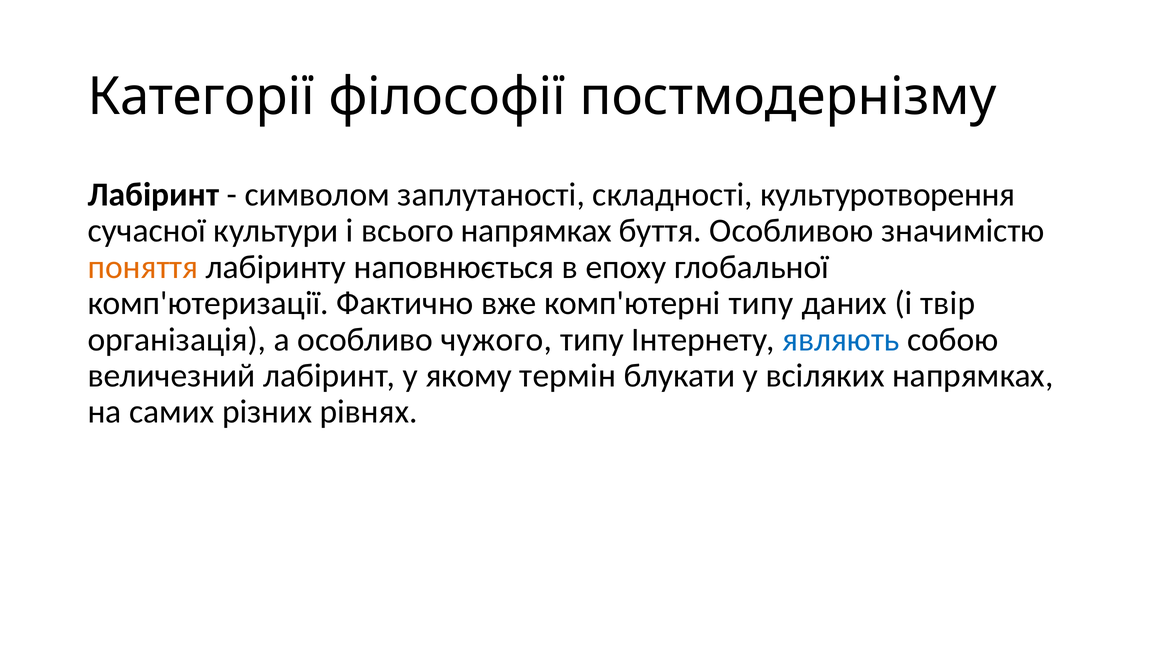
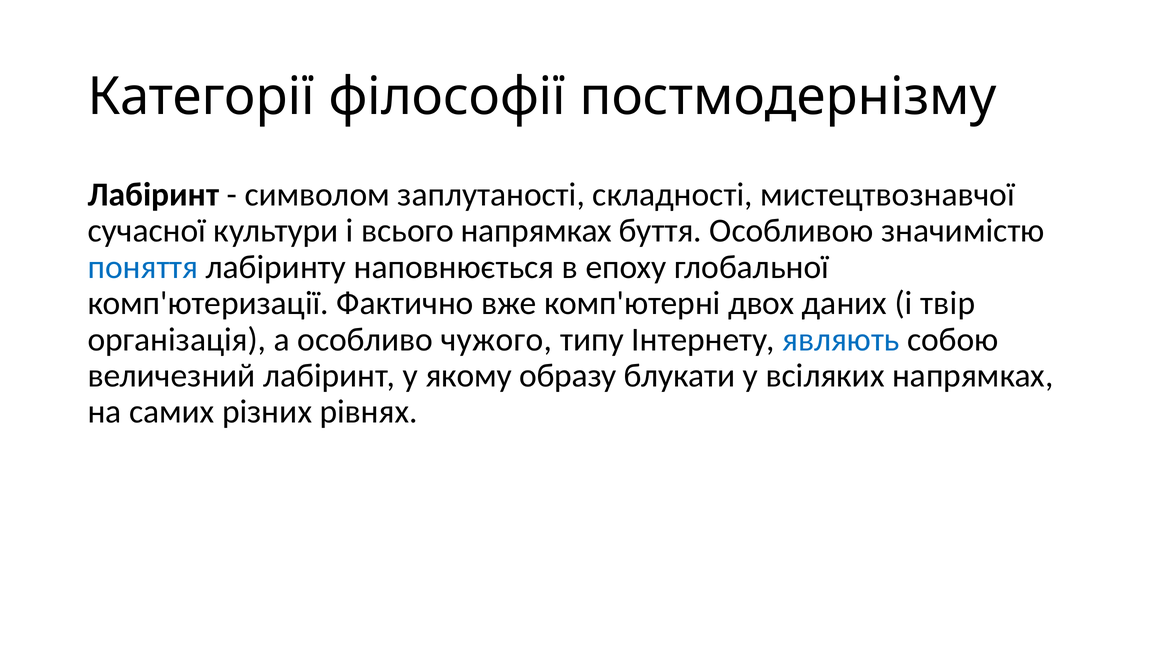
культуротворення: культуротворення -> мистецтвознавчої (887, 194)
поняття colour: orange -> blue (143, 267)
комп'ютерні типу: типу -> двох (761, 303)
термін: термін -> образу (568, 376)
